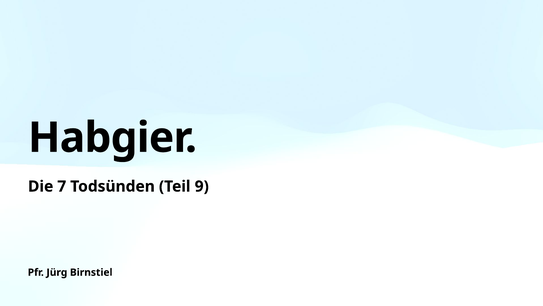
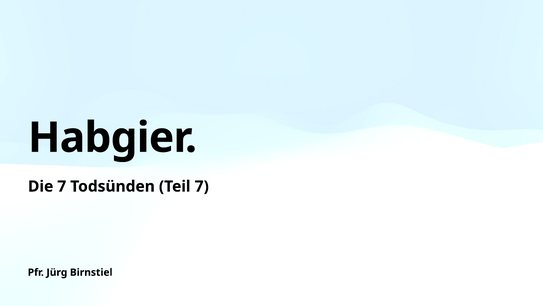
Teil 9: 9 -> 7 (202, 186)
